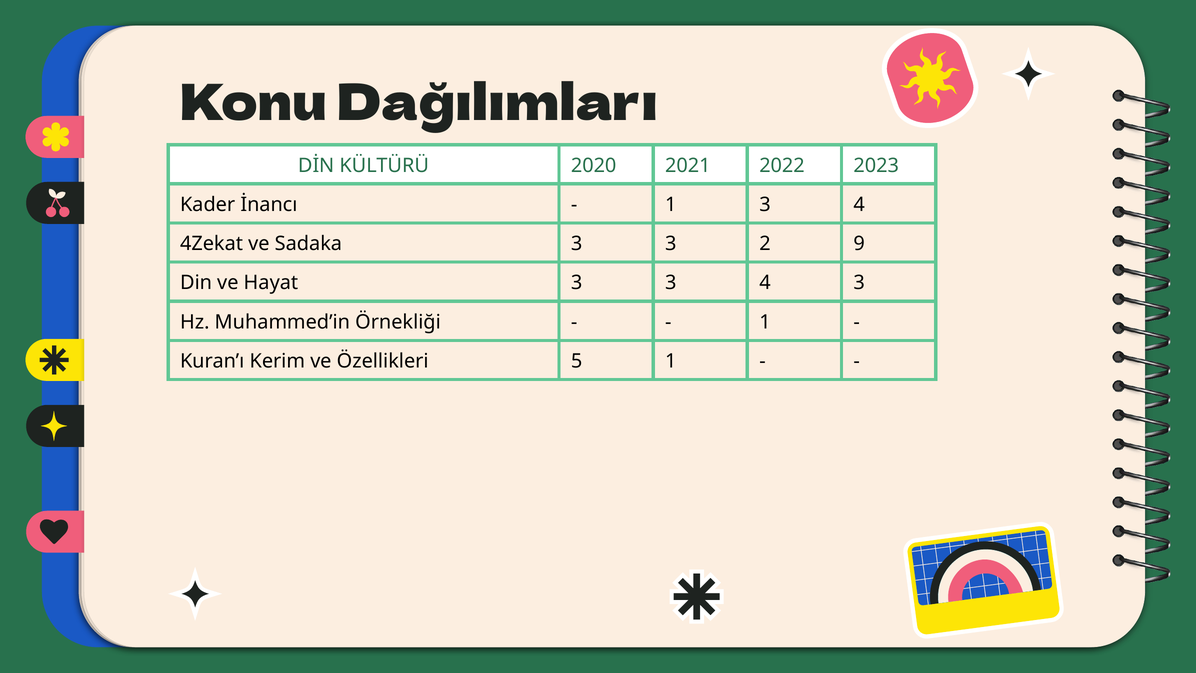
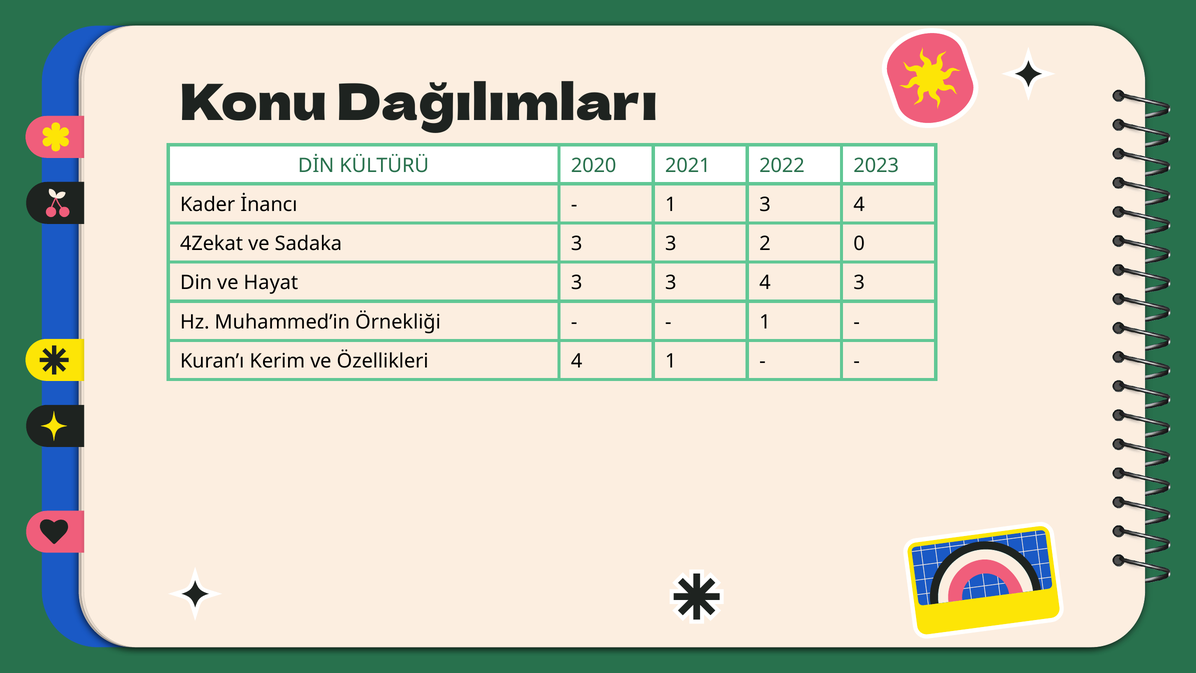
9: 9 -> 0 (859, 244)
Özellikleri 5: 5 -> 4 (577, 361)
